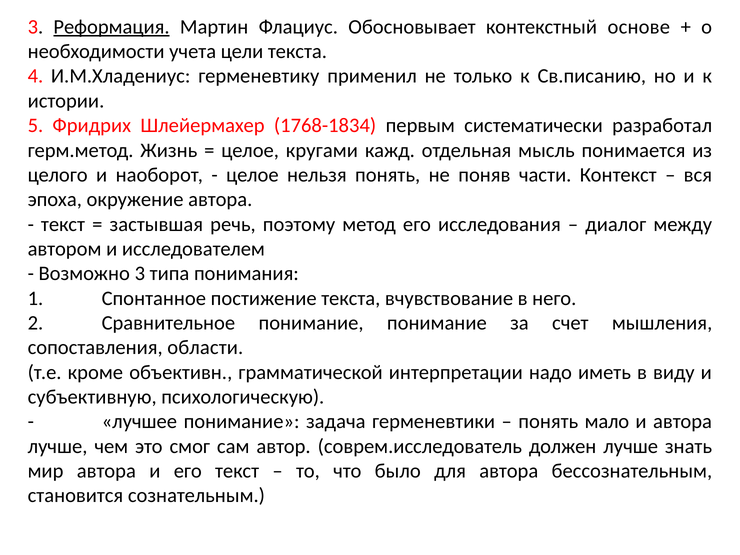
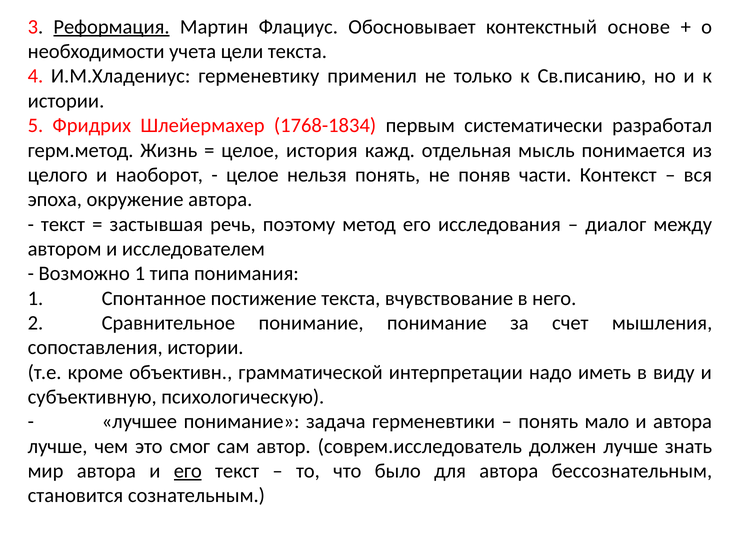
кругами: кругами -> история (322, 150)
Возможно 3: 3 -> 1 (140, 274)
сопоставления области: области -> истории (205, 348)
его underline: none -> present (188, 471)
